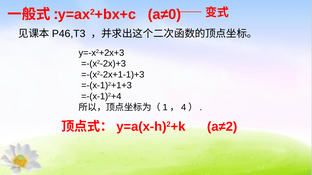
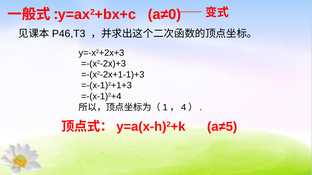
a≠2: a≠2 -> a≠5 (222, 127)
